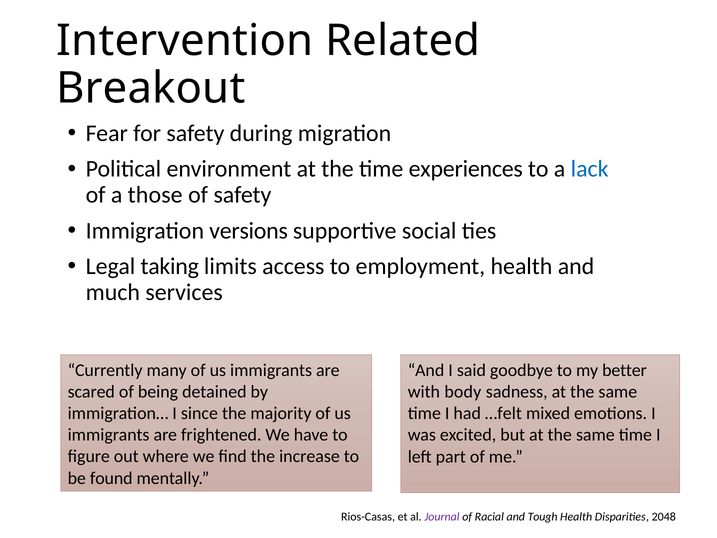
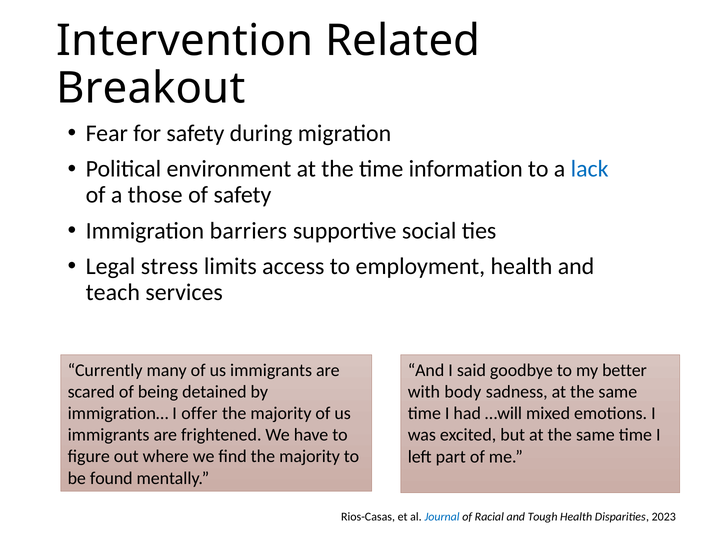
experiences: experiences -> information (466, 169)
versions: versions -> barriers (248, 231)
taking: taking -> stress (169, 266)
much: much -> teach (113, 292)
since: since -> offer (199, 413)
…felt: …felt -> …will (504, 413)
find the increase: increase -> majority (309, 456)
Journal colour: purple -> blue (442, 517)
2048: 2048 -> 2023 (664, 517)
